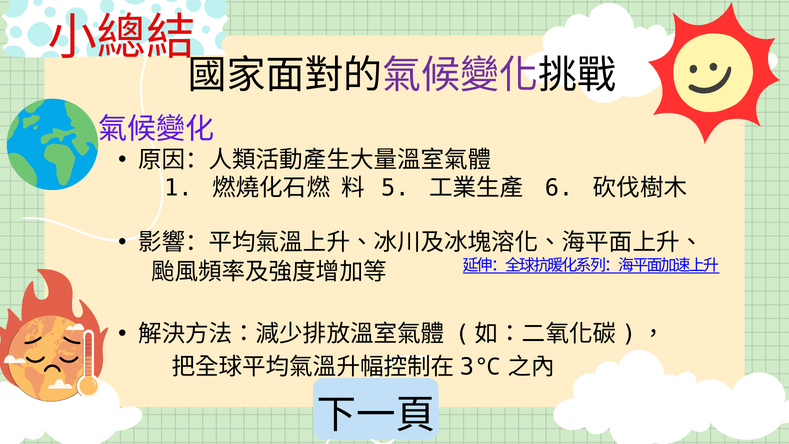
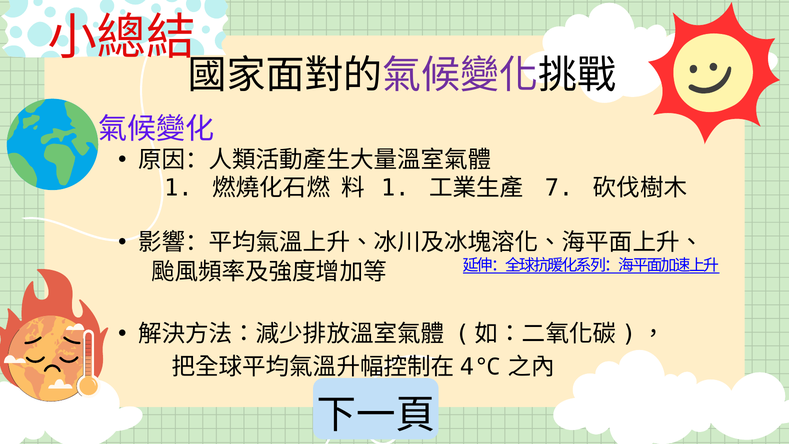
5: 5 -> 1 (395, 188)
6: 6 -> 7 (559, 188)
3: 3 -> 4 (467, 367)
